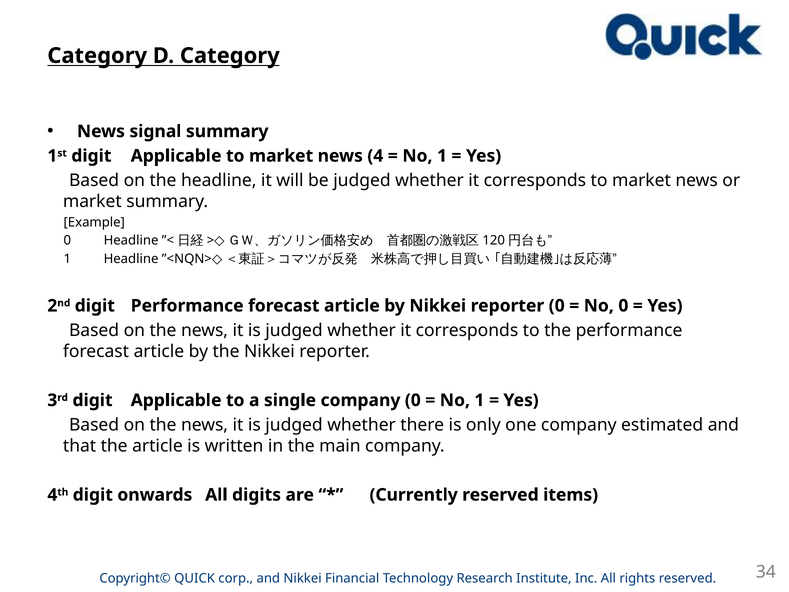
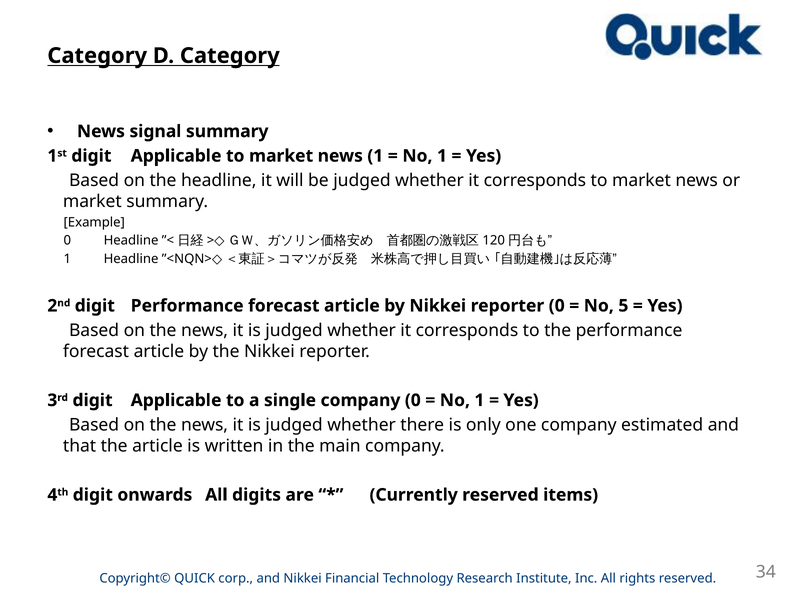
news 4: 4 -> 1 (375, 156)
No 0: 0 -> 5 (623, 306)
